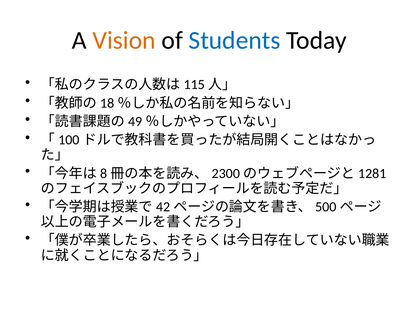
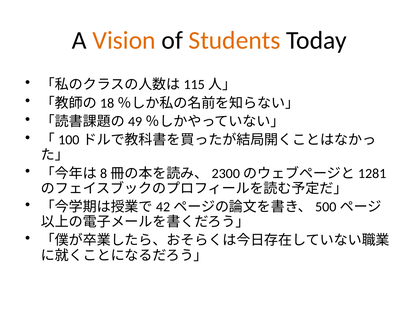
Students colour: blue -> orange (235, 41)
